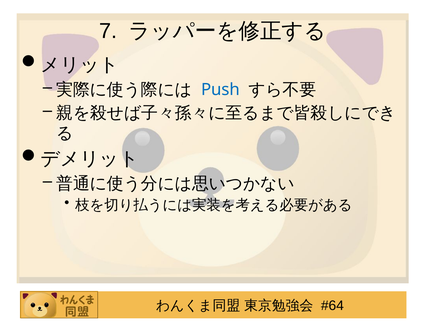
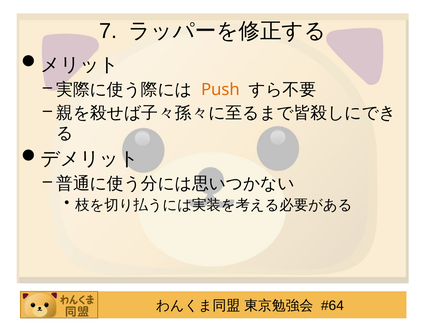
Push colour: blue -> orange (221, 90)
